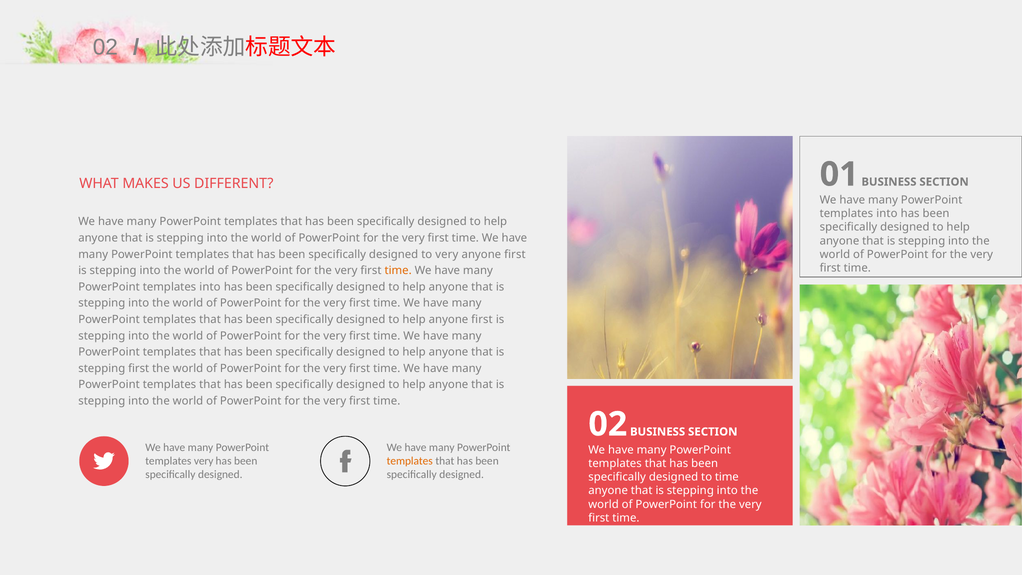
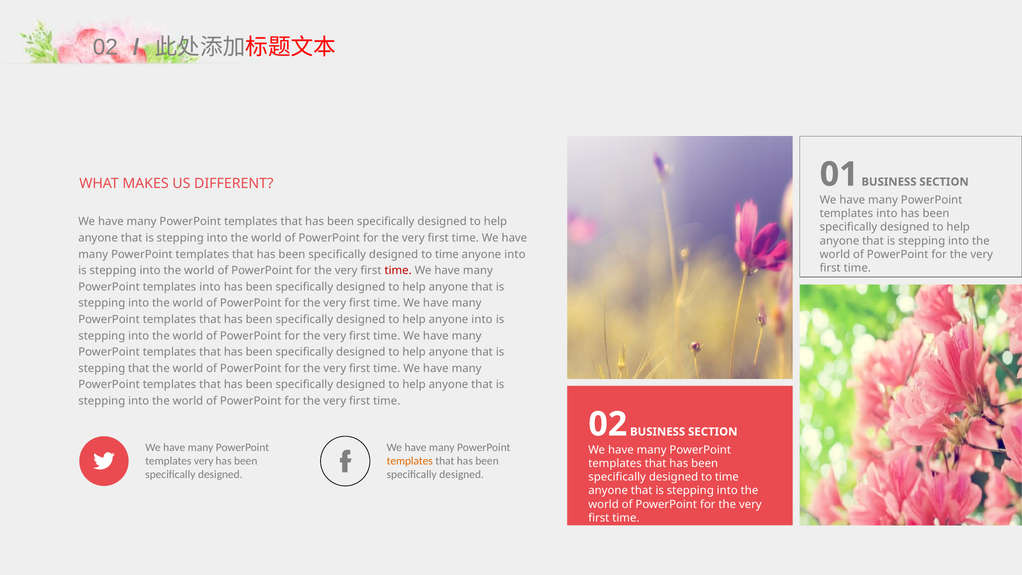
very: very -> time (447, 254)
first: first -> into (515, 254)
time colour: orange -> red (398, 271)
help anyone first: first -> into (482, 319)
stepping first: first -> that (139, 368)
